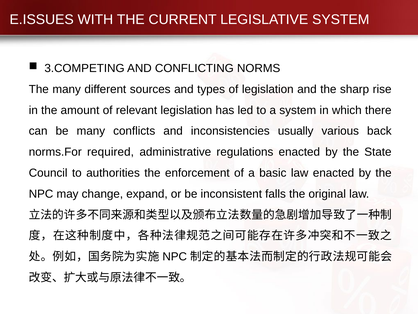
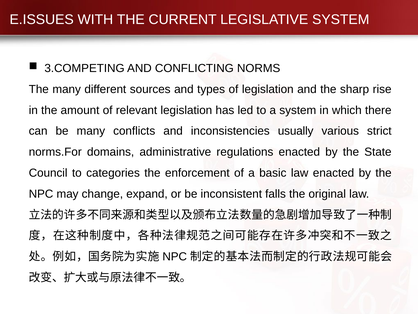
back: back -> strict (379, 131)
required: required -> domains (111, 152)
authorities: authorities -> categories (113, 173)
